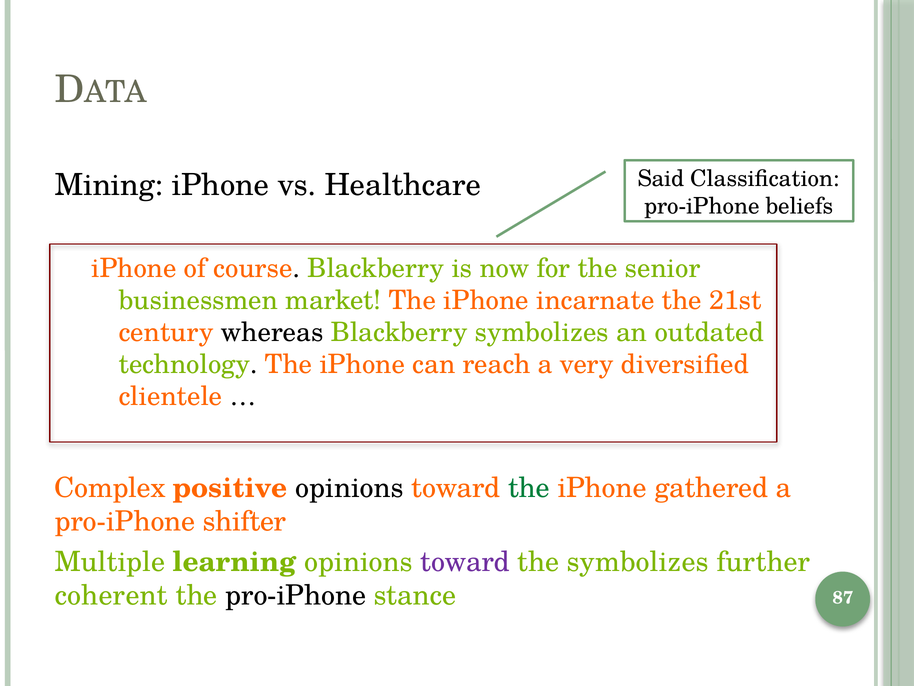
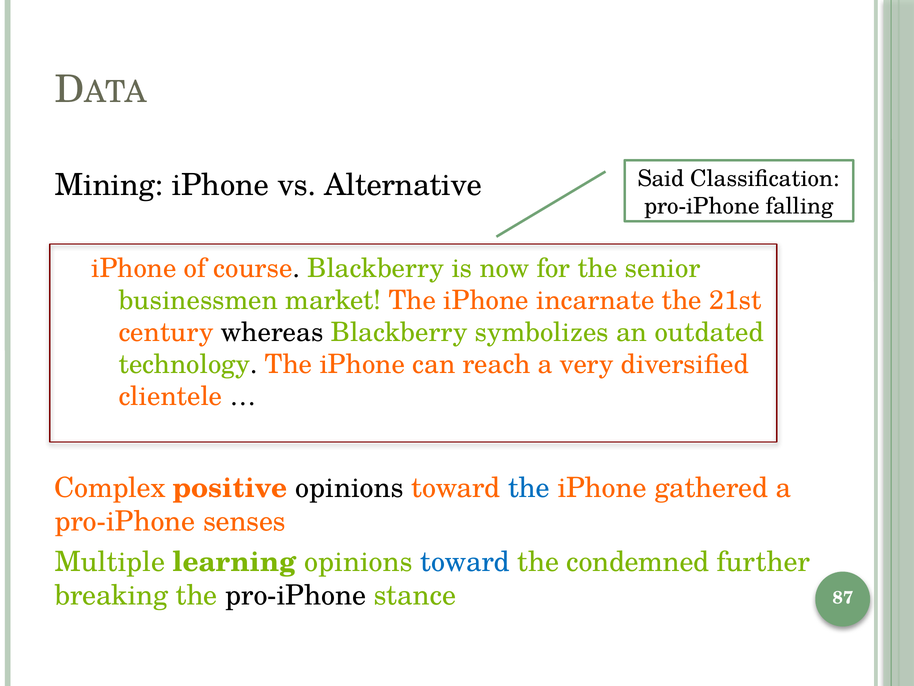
Healthcare: Healthcare -> Alternative (403, 185)
beliefs: beliefs -> falling (799, 206)
the colour: green -> blue (529, 488)
shifter: shifter -> senses (244, 521)
toward colour: purple -> blue (465, 562)
the symbolizes: symbolizes -> condemned (638, 562)
coherent: coherent -> breaking (111, 595)
